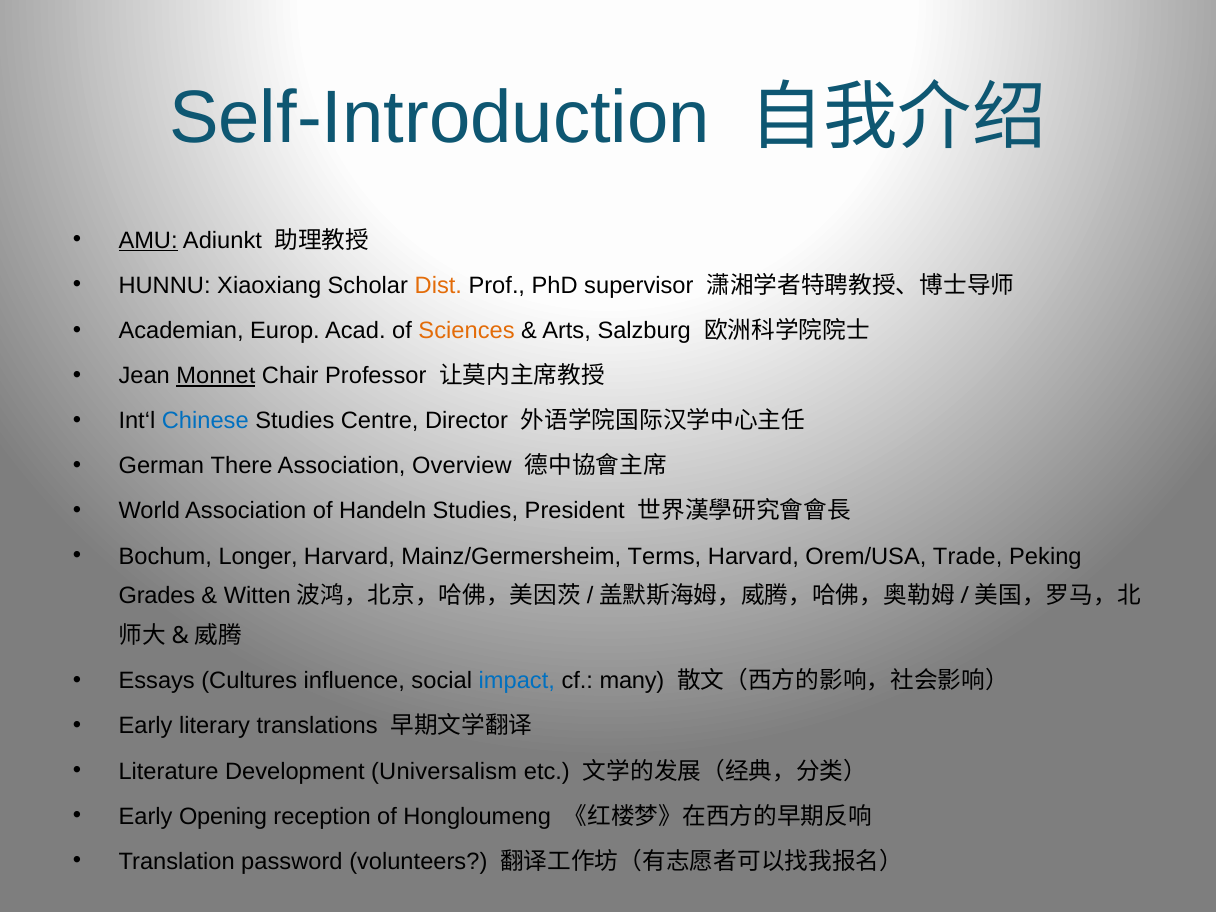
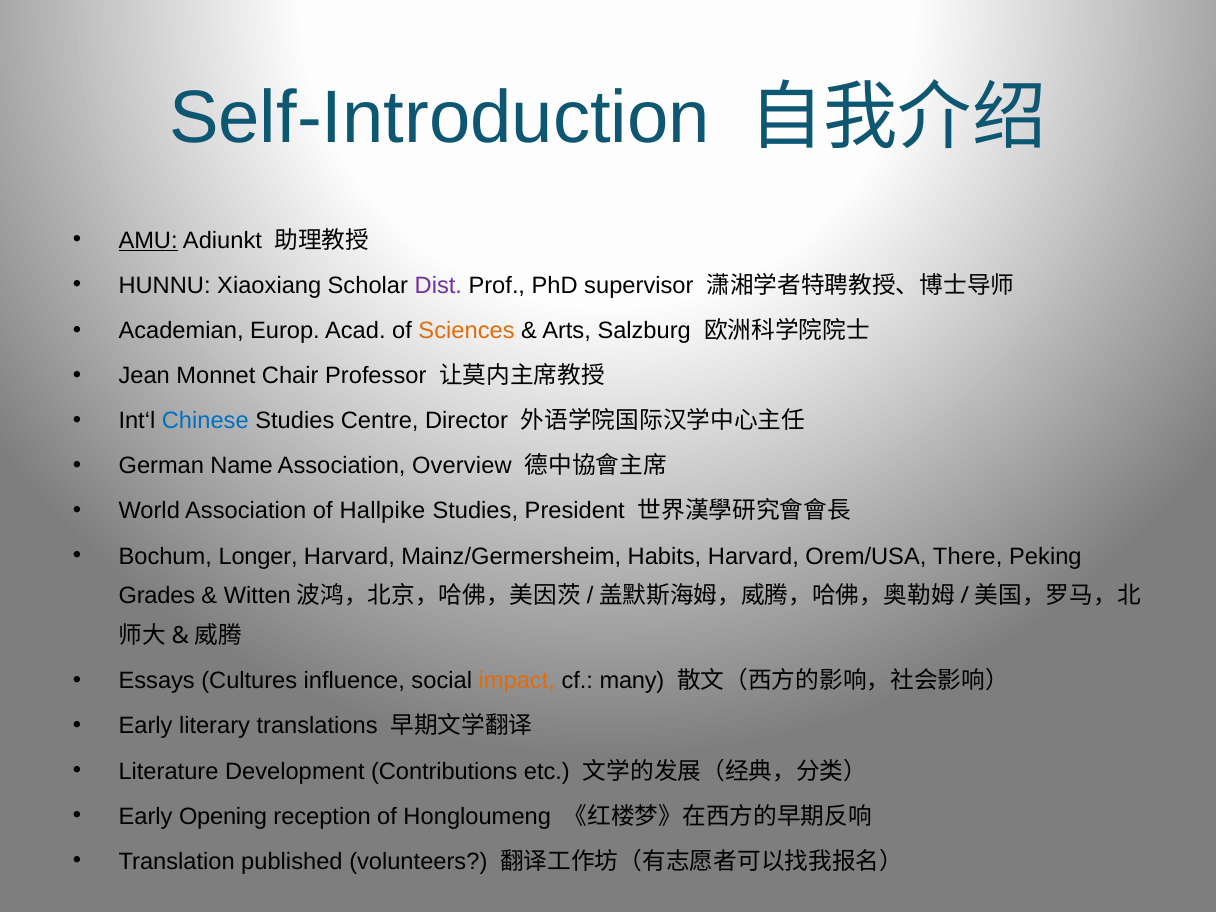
Dist colour: orange -> purple (438, 285)
Monnet underline: present -> none (216, 376)
There: There -> Name (242, 466)
Handeln: Handeln -> Hallpike (382, 511)
Terms: Terms -> Habits (664, 556)
Trade: Trade -> There (968, 556)
impact colour: blue -> orange (517, 681)
Universalism: Universalism -> Contributions (444, 771)
password: password -> published (292, 861)
